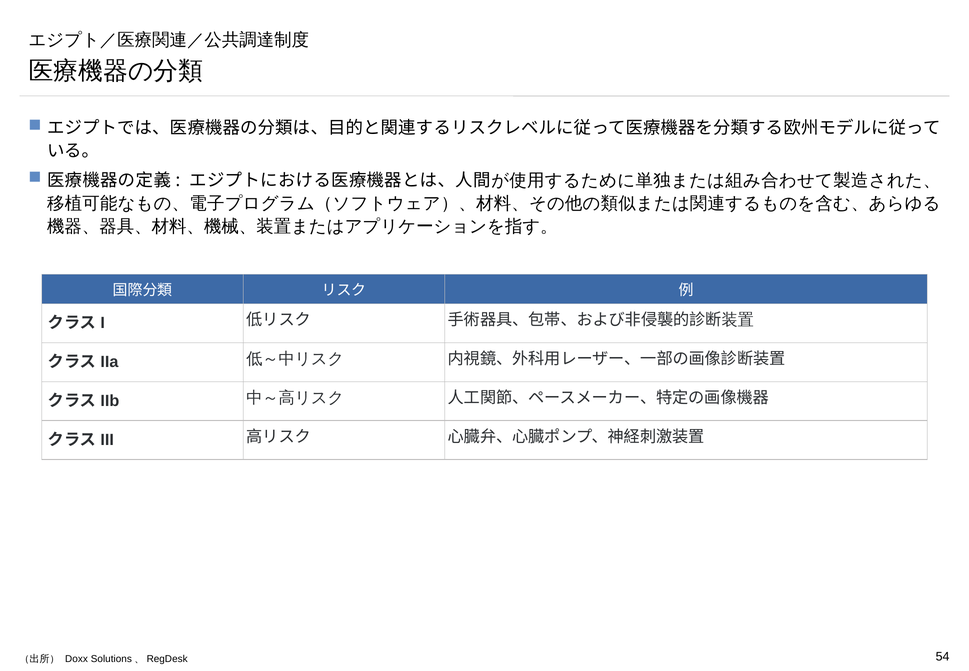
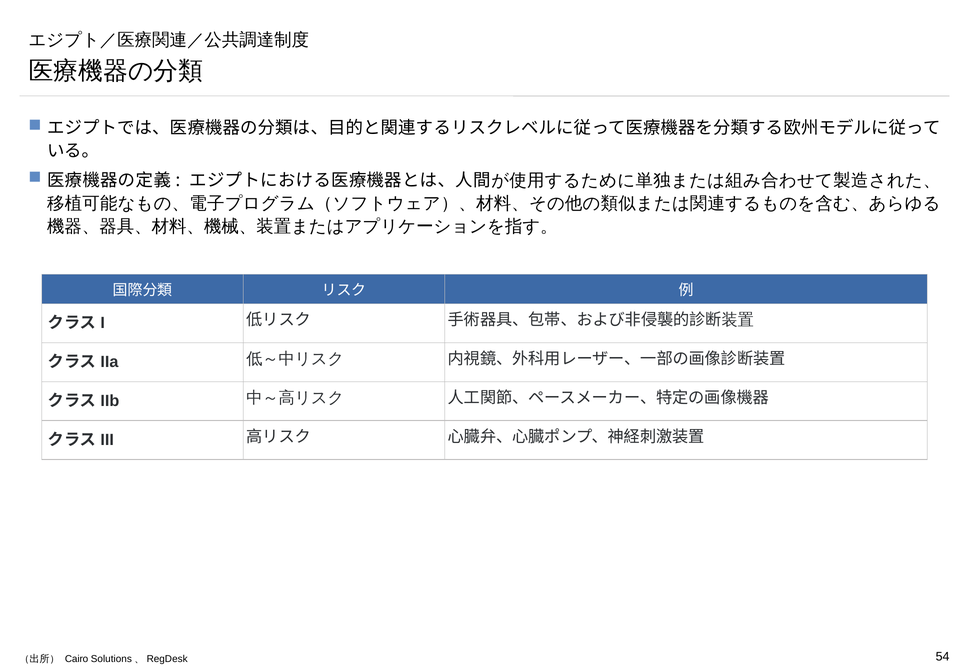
Doxx: Doxx -> Cairo (77, 659)
